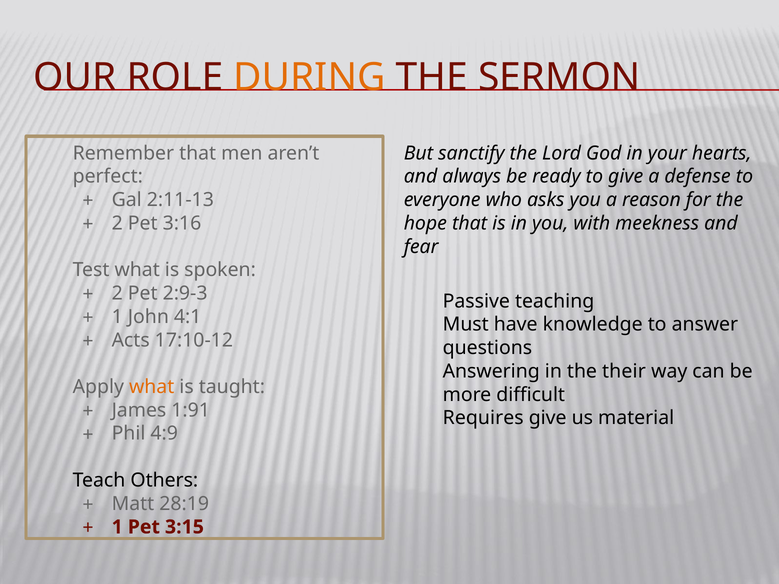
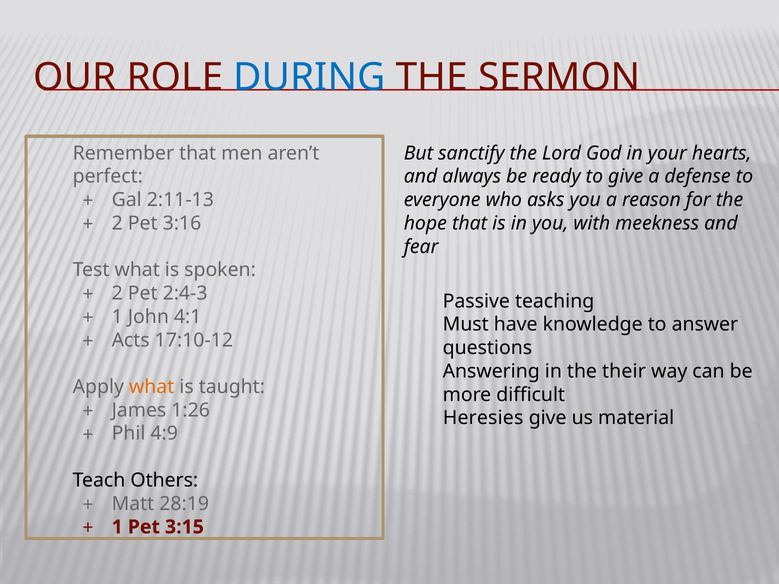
DURING colour: orange -> blue (310, 77)
2:9-3: 2:9-3 -> 2:4-3 (185, 293)
1:91: 1:91 -> 1:26 (191, 410)
Requires: Requires -> Heresies (483, 418)
